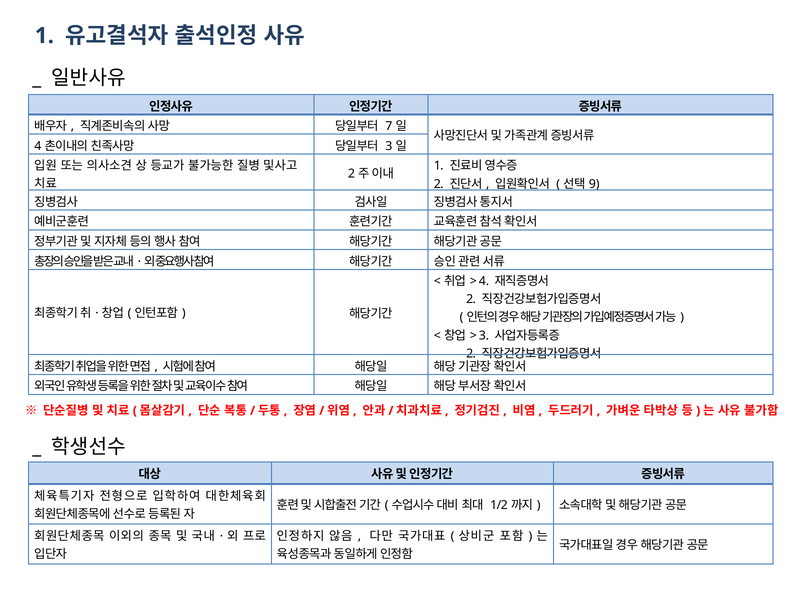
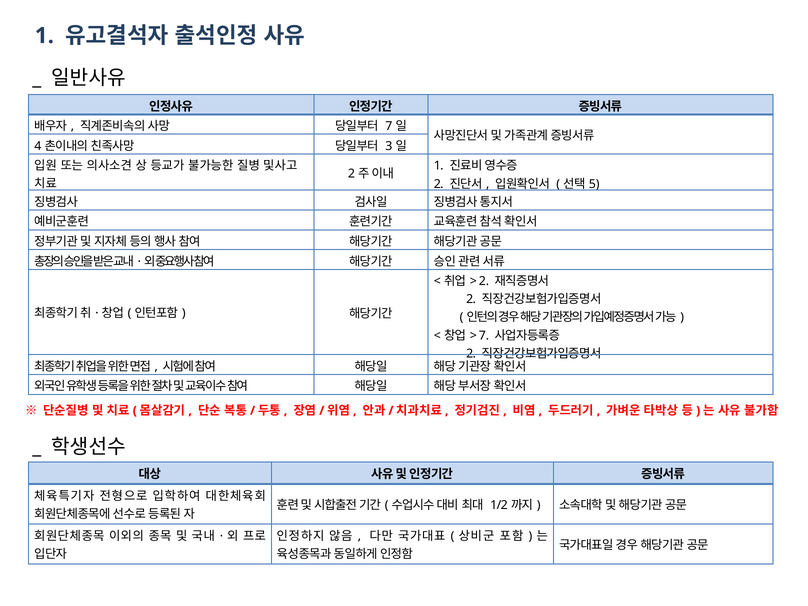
9: 9 -> 5 (594, 184)
4: 4 -> 2 (484, 281)
3: 3 -> 7 (484, 335)
